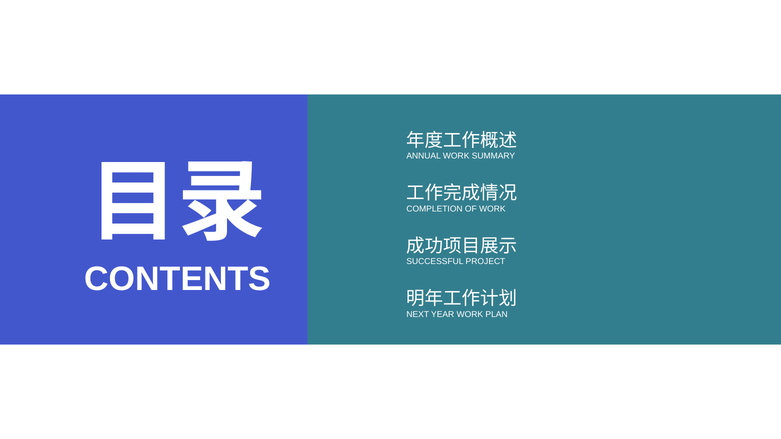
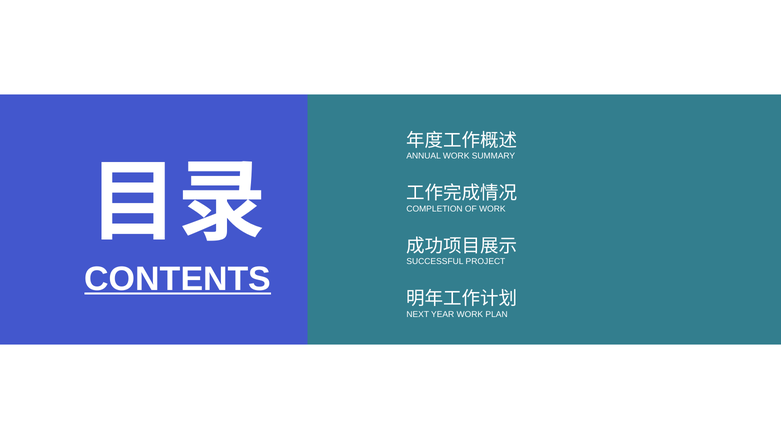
CONTENTS underline: none -> present (178, 279)
